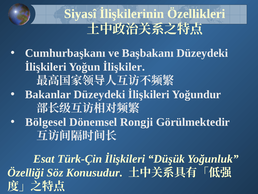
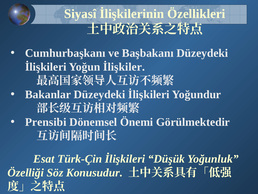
Bölgesel: Bölgesel -> Prensibi (46, 122)
Rongji: Rongji -> Önemi (137, 122)
